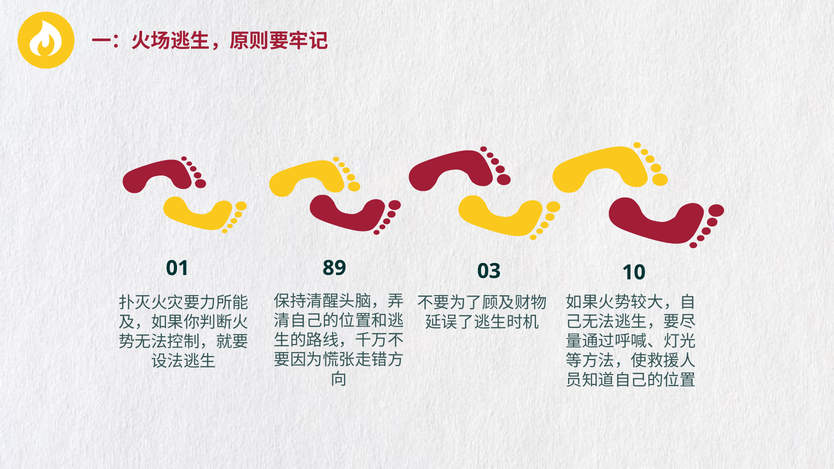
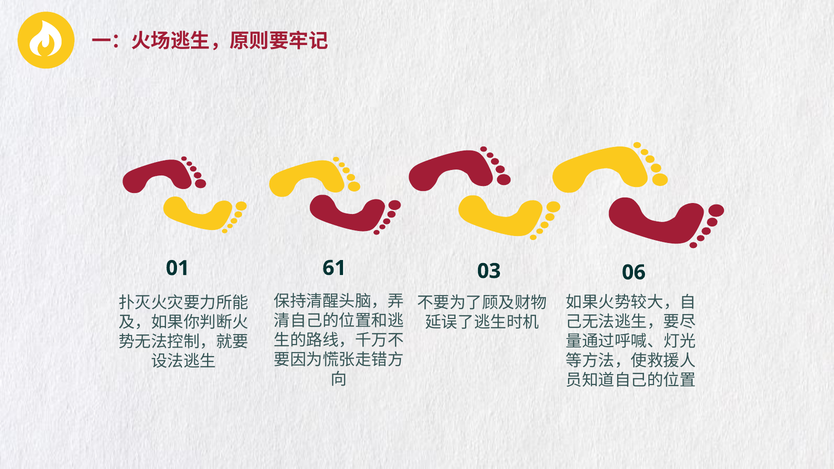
89: 89 -> 61 (334, 268)
10: 10 -> 06 (634, 273)
